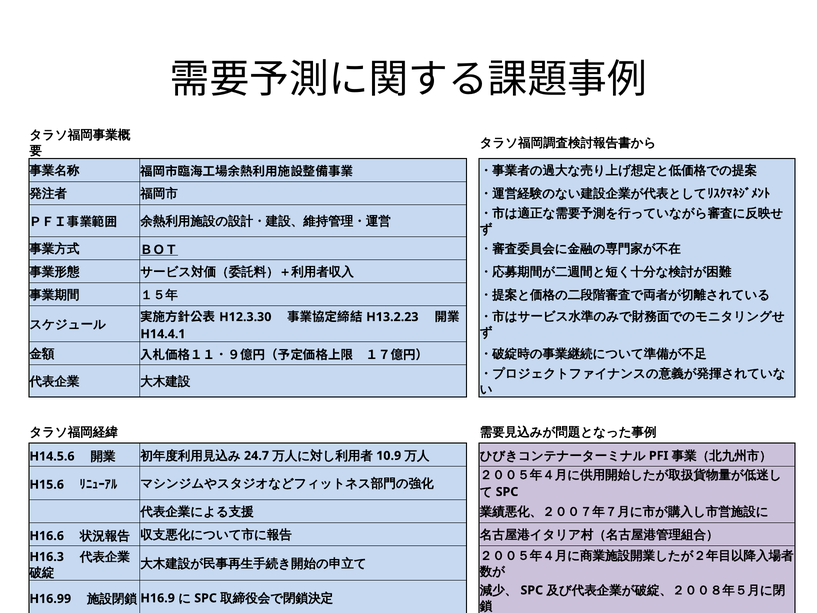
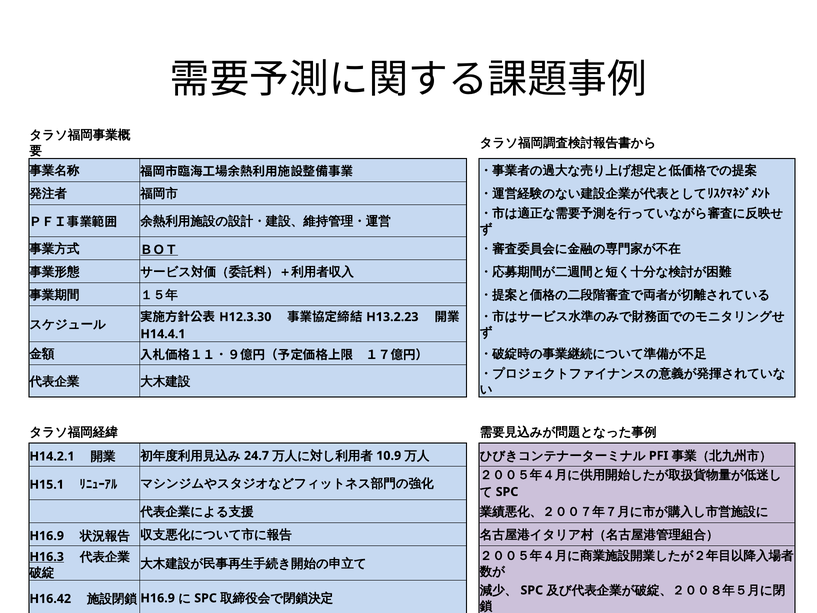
H14.5.6: H14.5.6 -> H14.2.1 (52, 456)
H15.6: H15.6 -> H15.1 (47, 484)
H16.6: H16.6 -> H16.9 (47, 536)
H16.3 underline: none -> present (47, 557)
H16.99: H16.99 -> H16.42 (50, 599)
